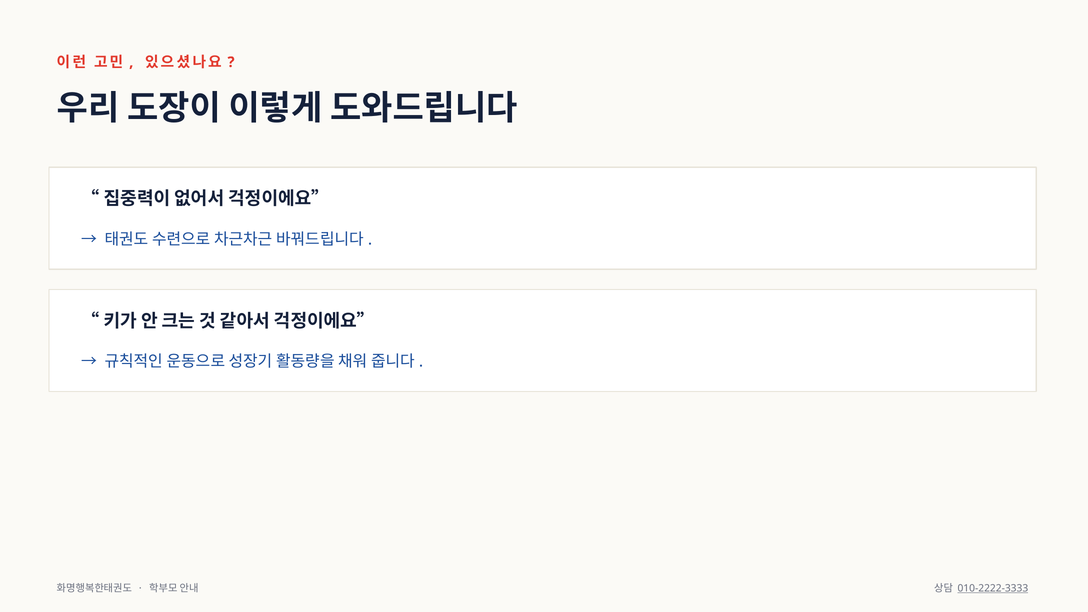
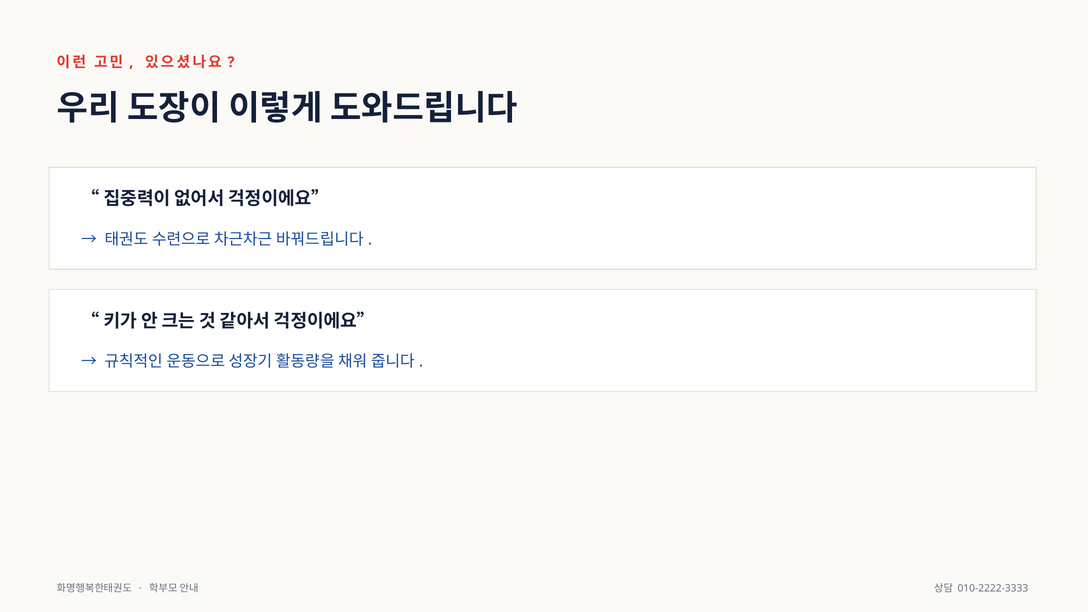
010-2222-3333 underline: present -> none (993, 588)
